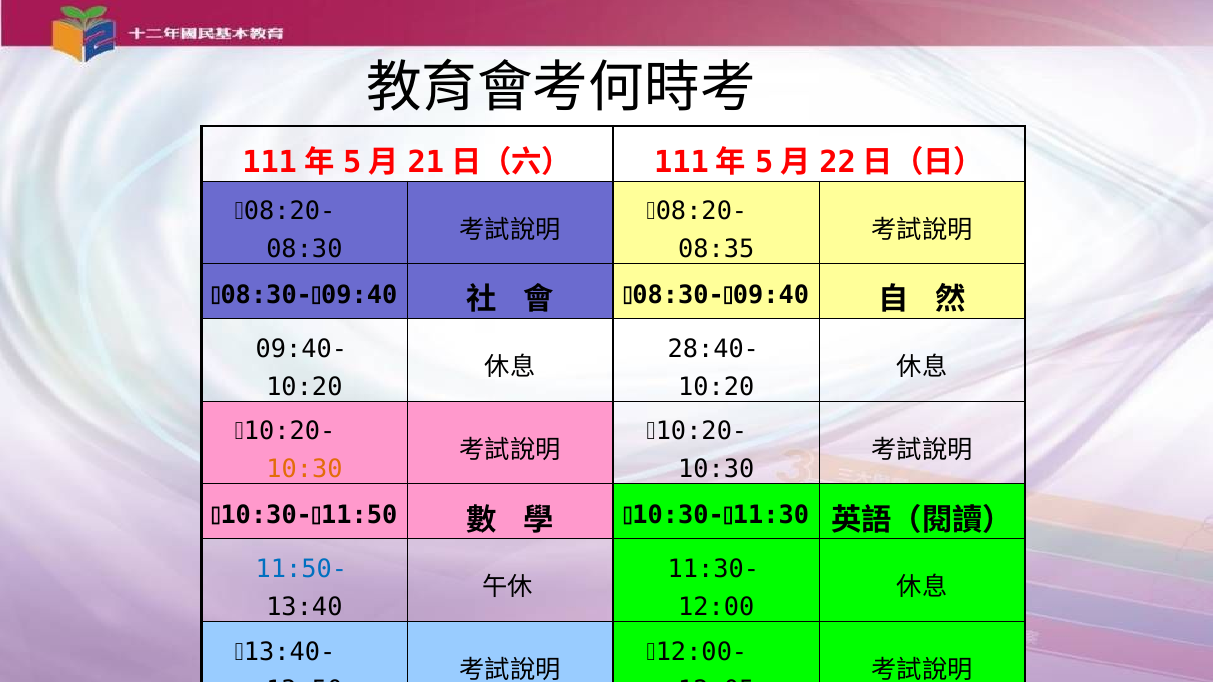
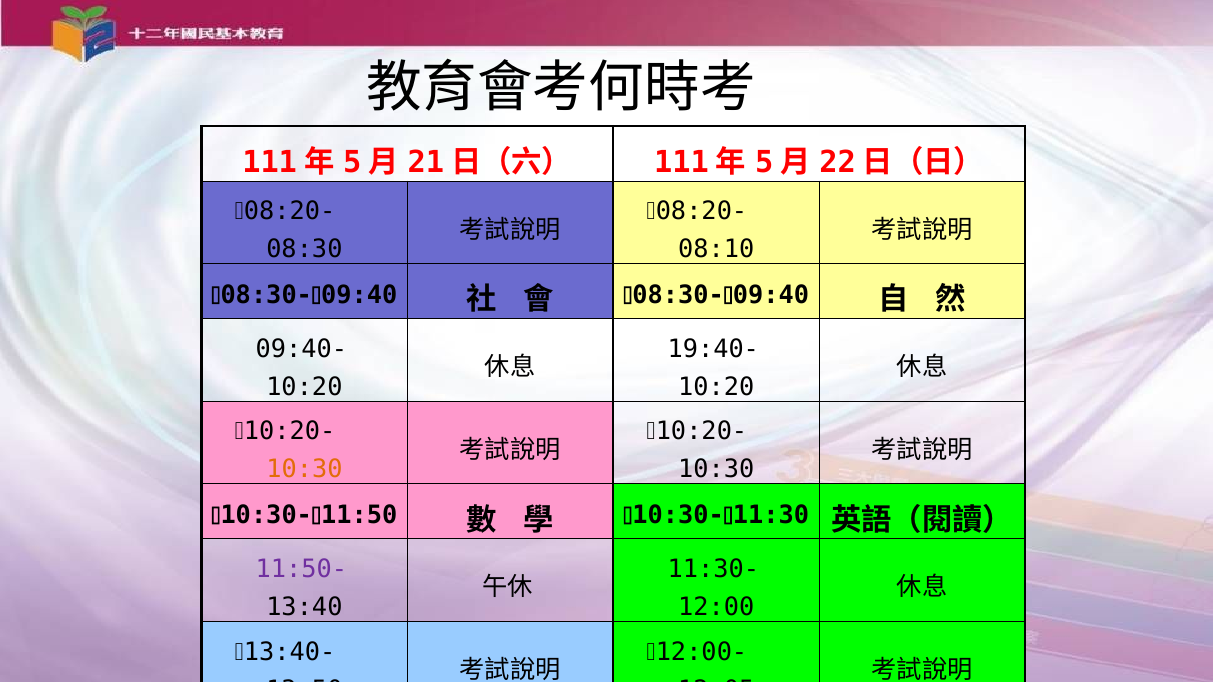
08:35: 08:35 -> 08:10 (716, 250)
28:40-: 28:40- -> 19:40- (713, 349)
11:50- colour: blue -> purple (301, 569)
